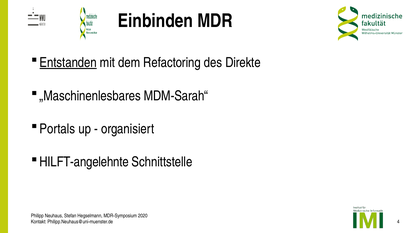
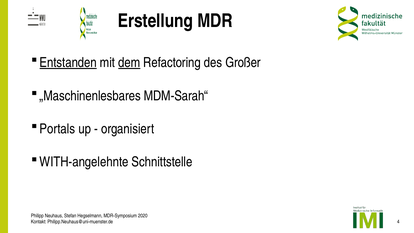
Einbinden: Einbinden -> Erstellung (155, 21)
dem underline: none -> present (129, 63)
Direkte: Direkte -> Großer (243, 63)
HILFT-angelehnte: HILFT-angelehnte -> WITH-angelehnte (84, 162)
